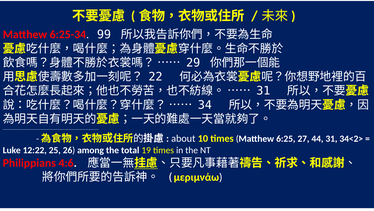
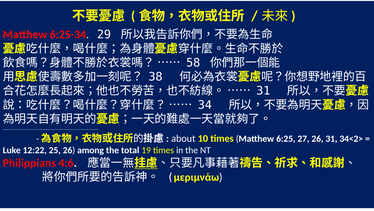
99: 99 -> 29 (104, 34)
29: 29 -> 58 (193, 63)
22: 22 -> 38 (155, 77)
27 44: 44 -> 26 (317, 138)
